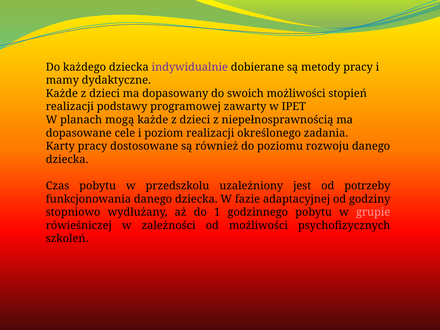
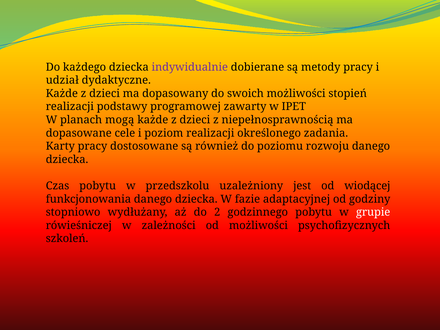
mamy: mamy -> udział (62, 80)
potrzeby: potrzeby -> wiodącej (367, 186)
1: 1 -> 2 (217, 212)
grupie colour: pink -> white (373, 212)
